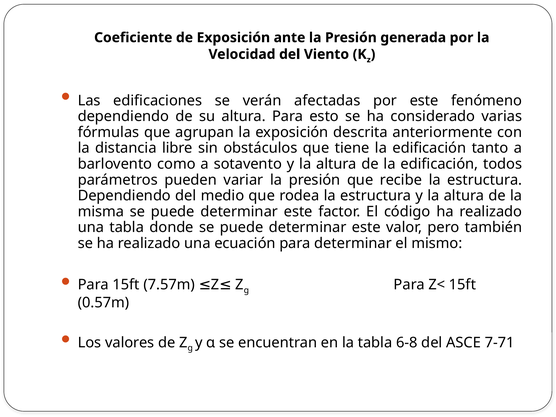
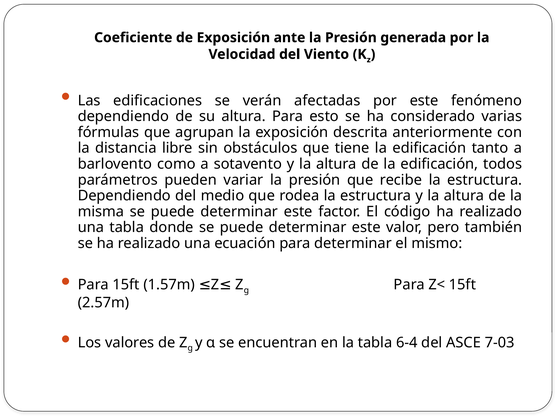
7.57m: 7.57m -> 1.57m (169, 285)
0.57m: 0.57m -> 2.57m (103, 303)
6-8: 6-8 -> 6-4 (407, 343)
7-71: 7-71 -> 7-03 (500, 343)
